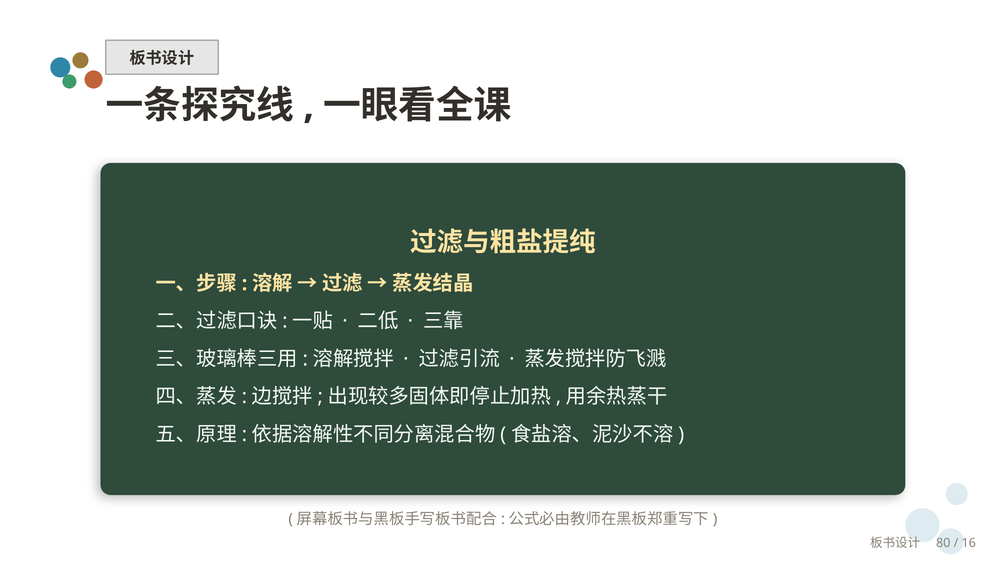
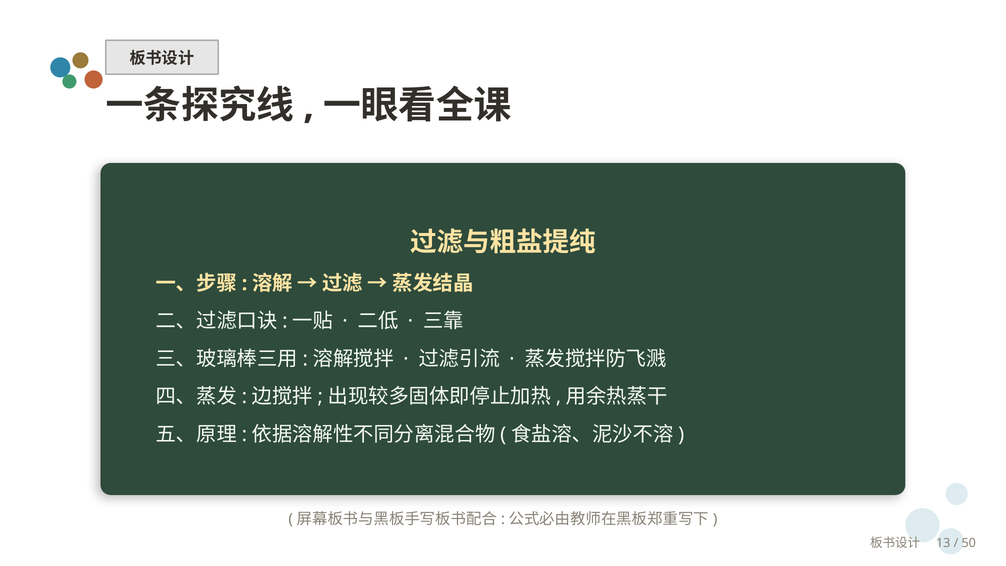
80: 80 -> 13 (943, 543)
16: 16 -> 50 (969, 543)
